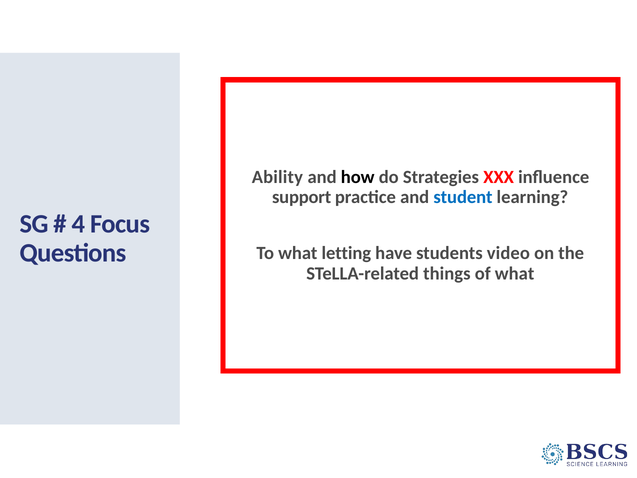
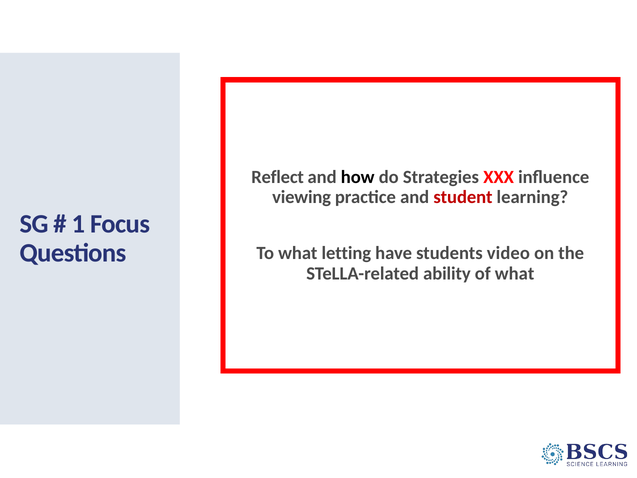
Ability: Ability -> Reflect (278, 177)
support: support -> viewing (302, 197)
student colour: blue -> red (463, 197)
4: 4 -> 1 (78, 224)
things: things -> ability (447, 273)
